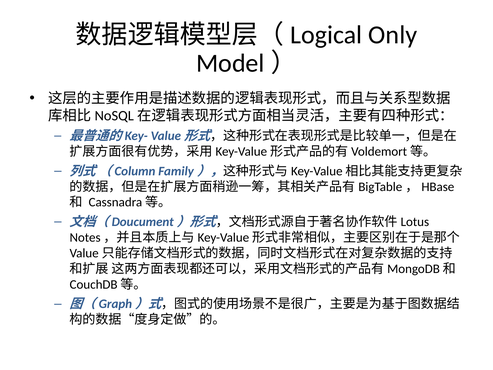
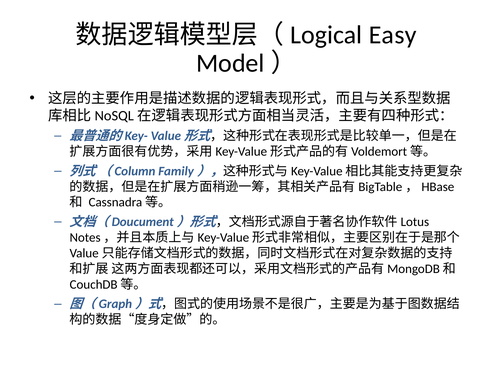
Only: Only -> Easy (393, 35)
